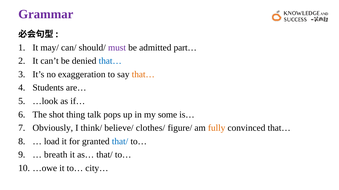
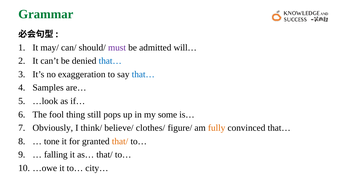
Grammar colour: purple -> green (46, 14)
part…: part… -> will… (185, 48)
that… colour: orange -> blue (143, 75)
Students: Students -> Samples (48, 88)
shot: shot -> fool (57, 115)
talk: talk -> still (94, 115)
load: load -> tone (52, 142)
that/ colour: blue -> orange (120, 142)
breath: breath -> falling (56, 155)
